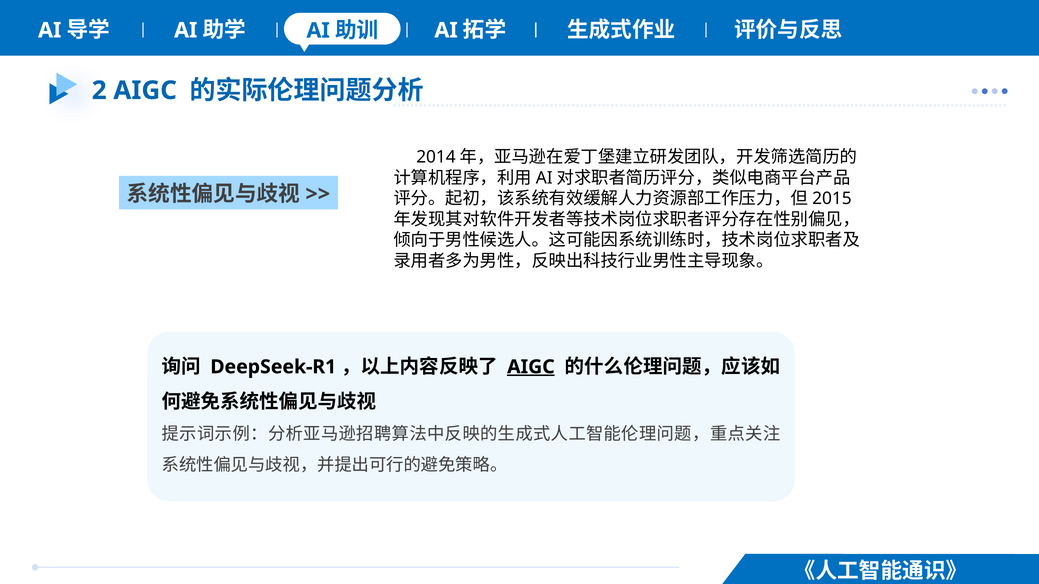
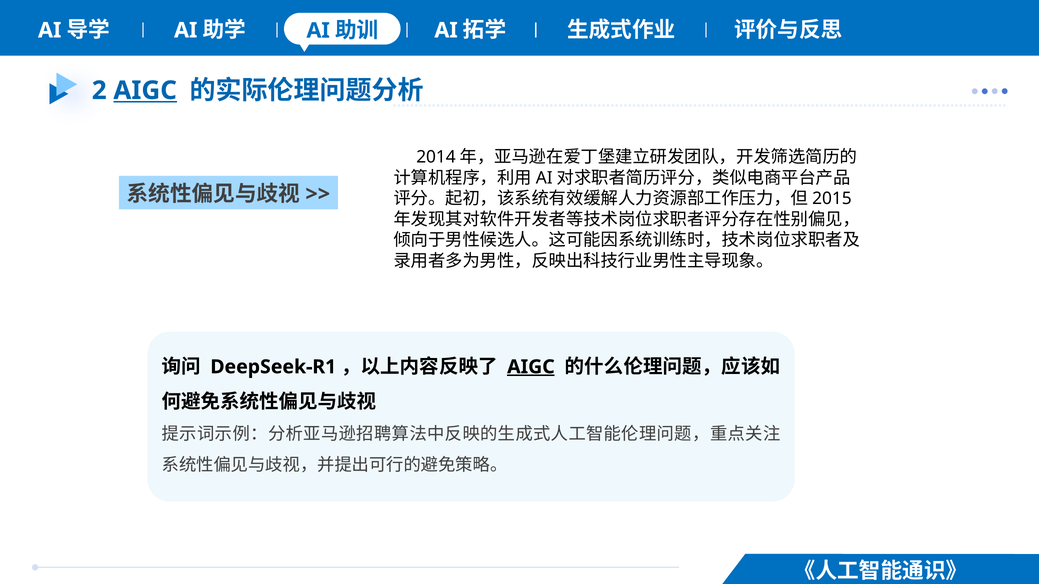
AIGC underline: none -> present (145, 91)
